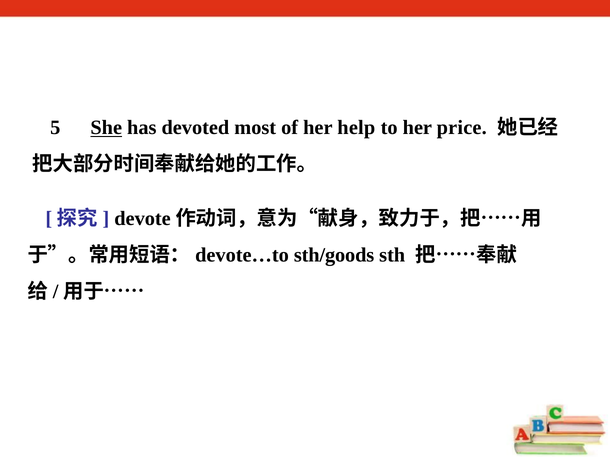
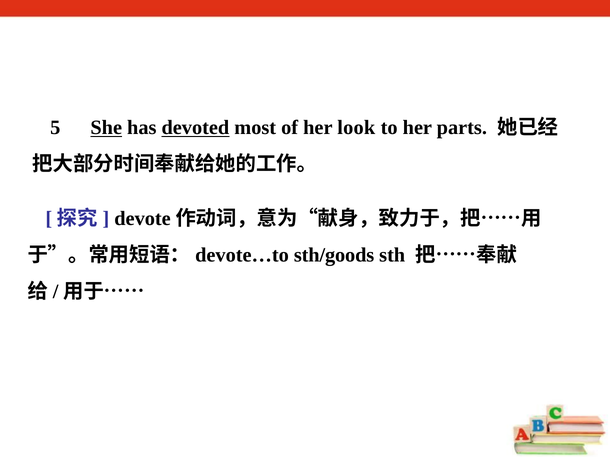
devoted underline: none -> present (195, 128)
help: help -> look (356, 128)
price: price -> parts (462, 128)
